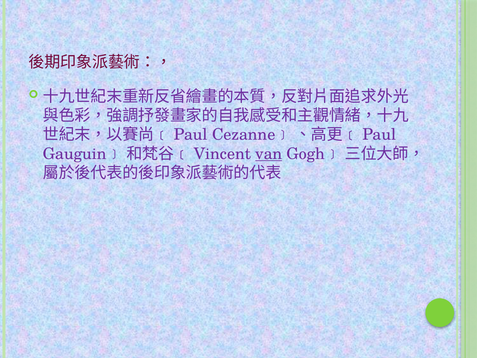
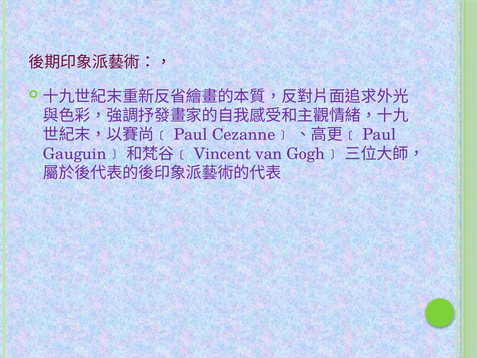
van underline: present -> none (269, 154)
